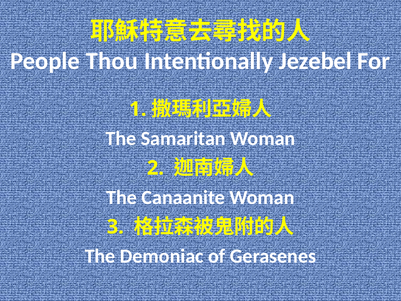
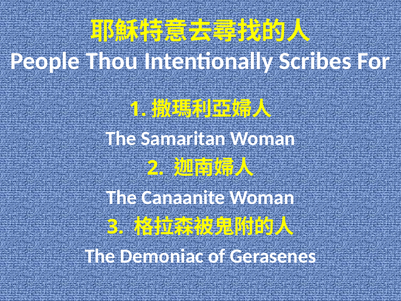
Jezebel: Jezebel -> Scribes (315, 61)
